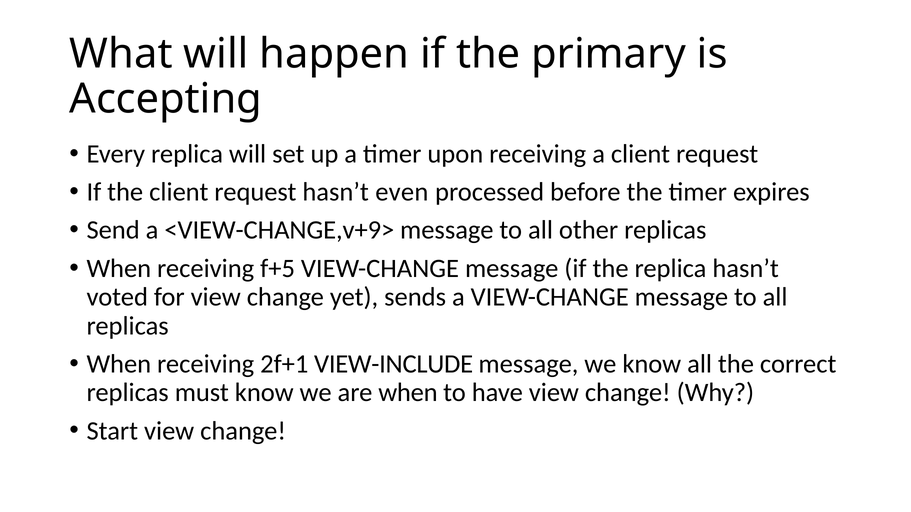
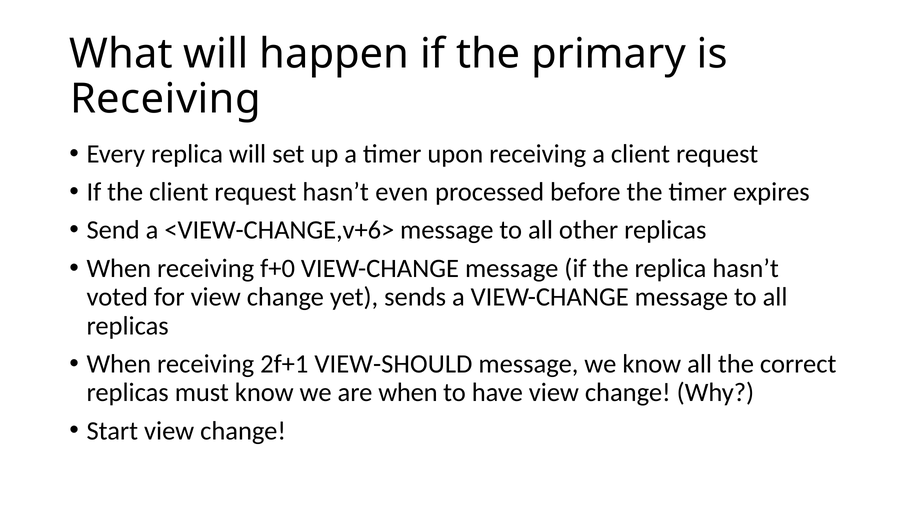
Accepting: Accepting -> Receiving (165, 99)
<VIEW-CHANGE,v+9>: <VIEW-CHANGE,v+9> -> <VIEW-CHANGE,v+6> (279, 230)
f+5: f+5 -> f+0 (278, 269)
VIEW-INCLUDE: VIEW-INCLUDE -> VIEW-SHOULD (393, 364)
